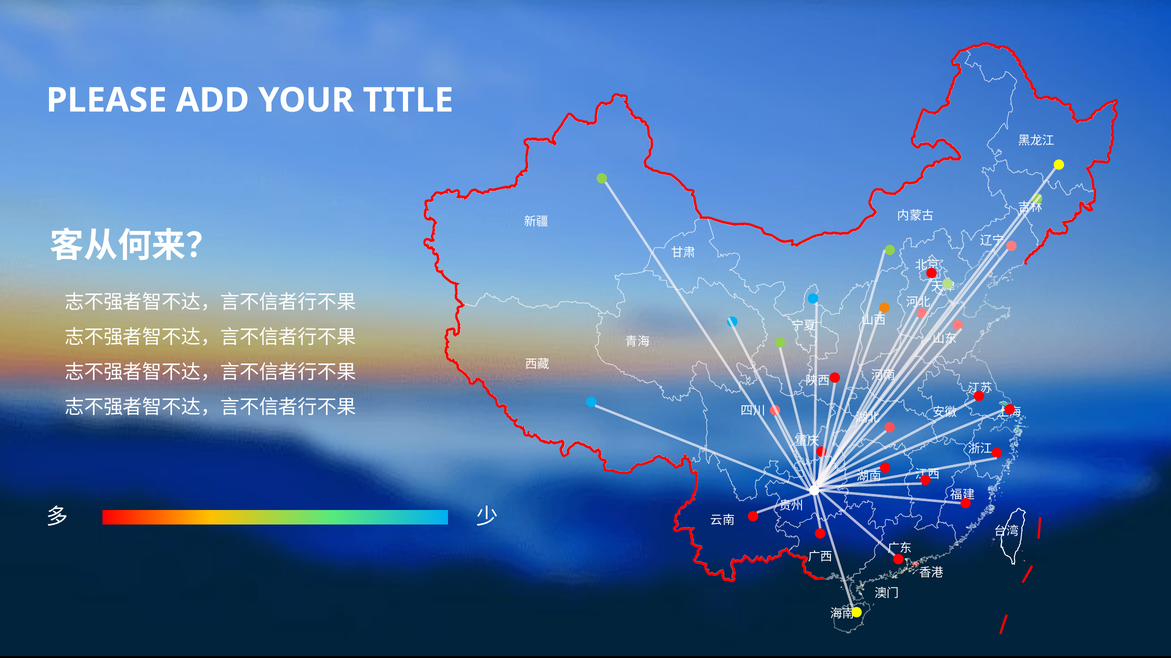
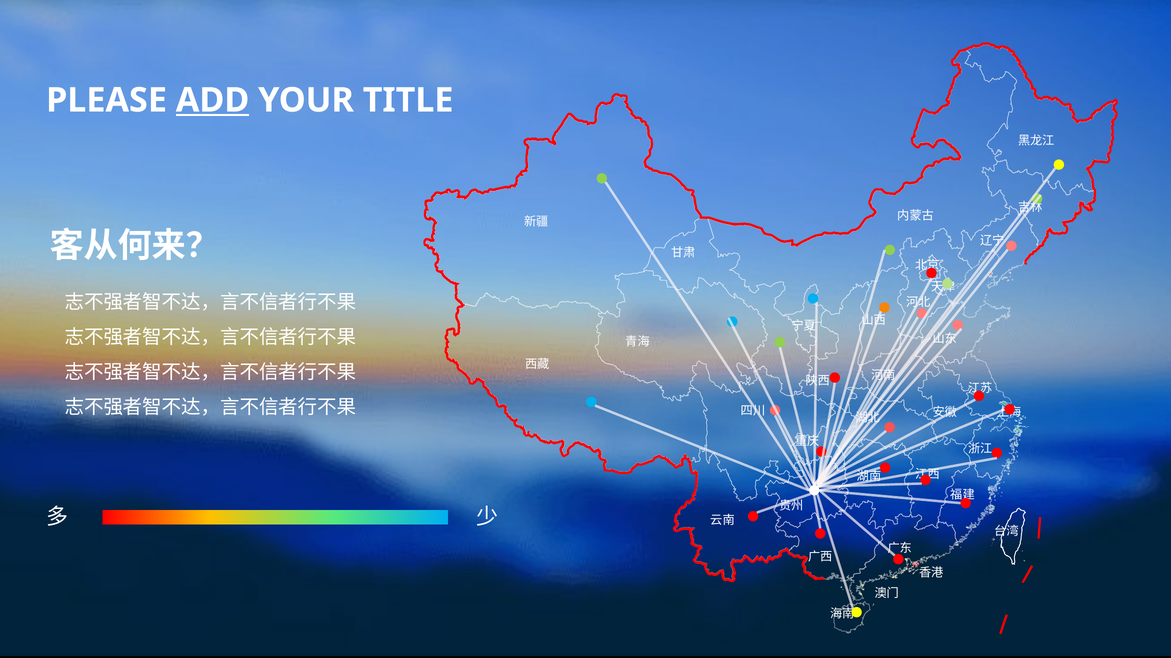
ADD underline: none -> present (213, 100)
